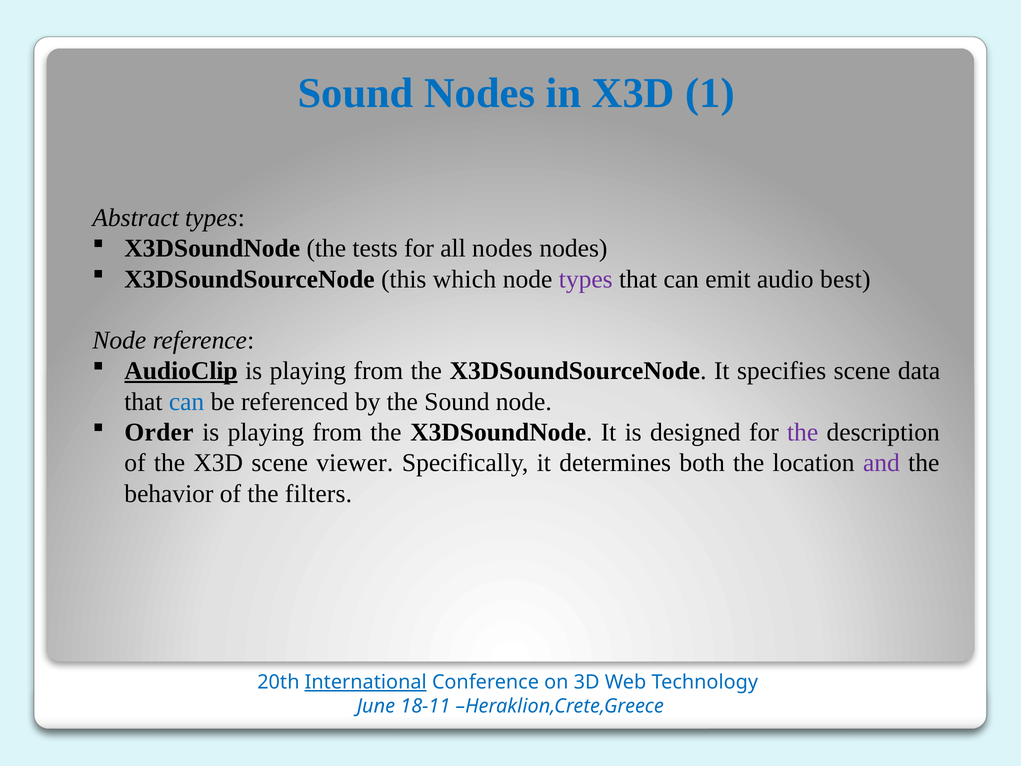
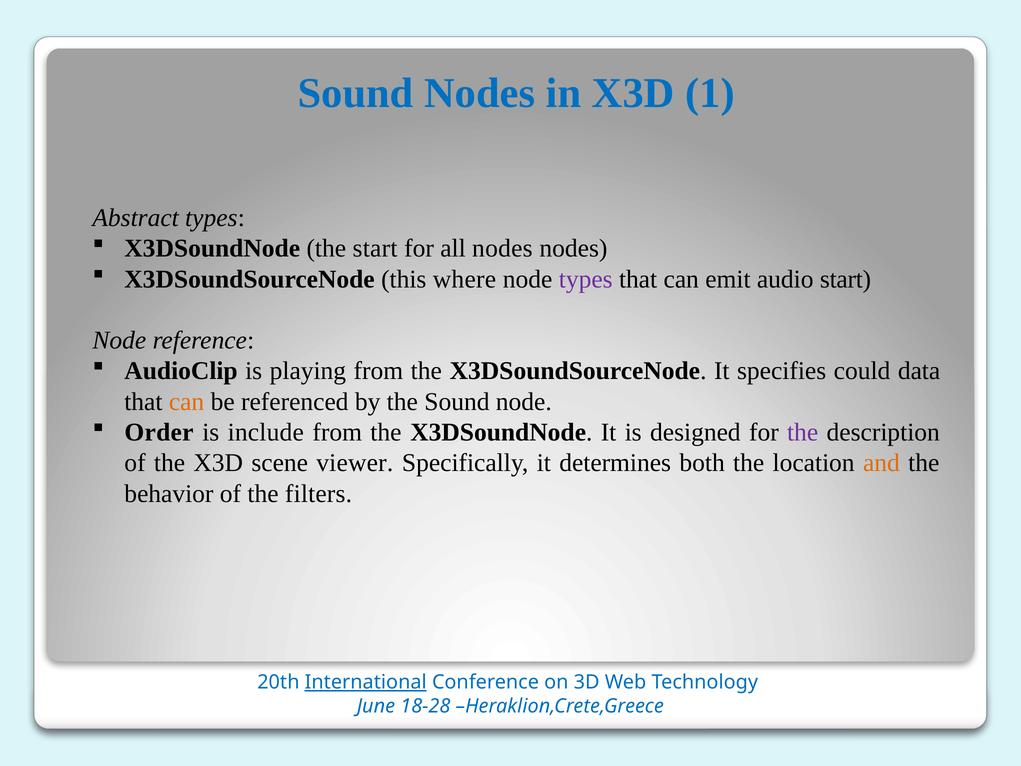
the tests: tests -> start (375, 248)
which: which -> where (464, 279)
audio best: best -> start (846, 279)
AudioClip underline: present -> none (181, 371)
specifies scene: scene -> could (862, 371)
can colour: blue -> orange (187, 402)
playing: playing -> include (266, 432)
and colour: purple -> orange (881, 463)
18-11: 18-11 -> 18-28 (425, 706)
